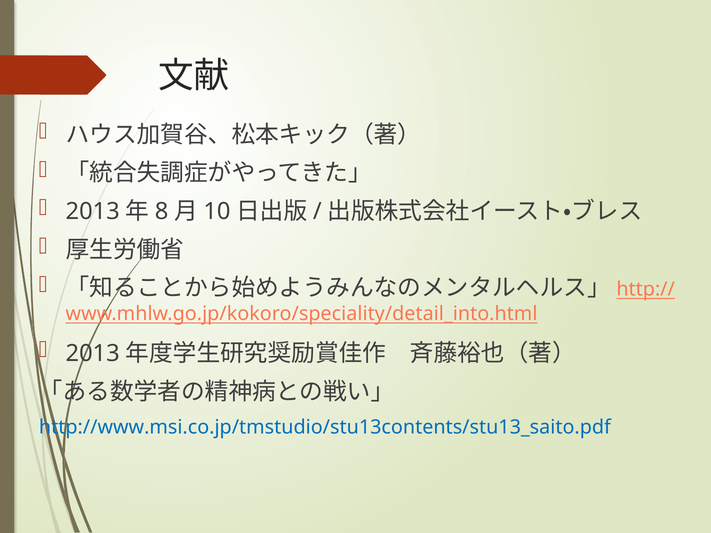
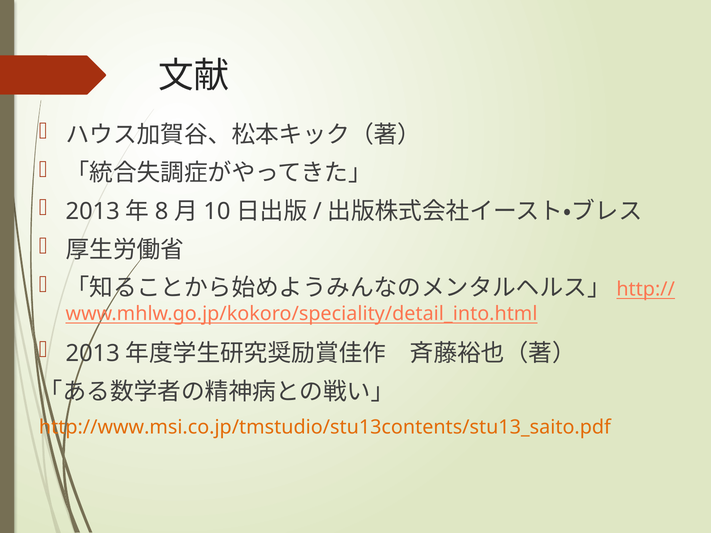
http://www.msi.co.jp/tmstudio/stu13contents/stu13_saito.pdf colour: blue -> orange (325, 428)
